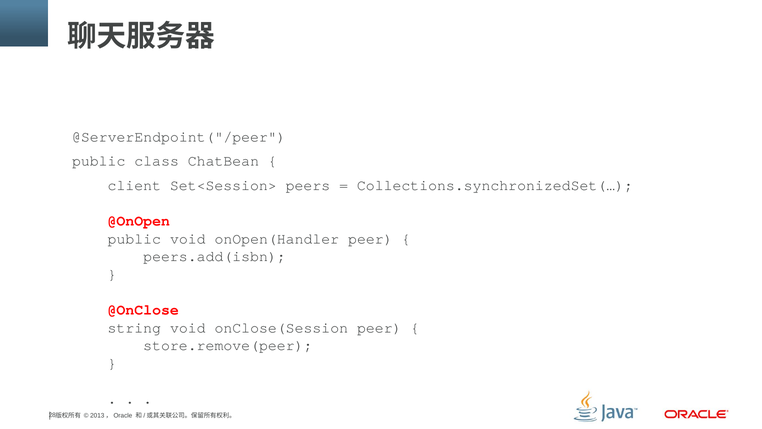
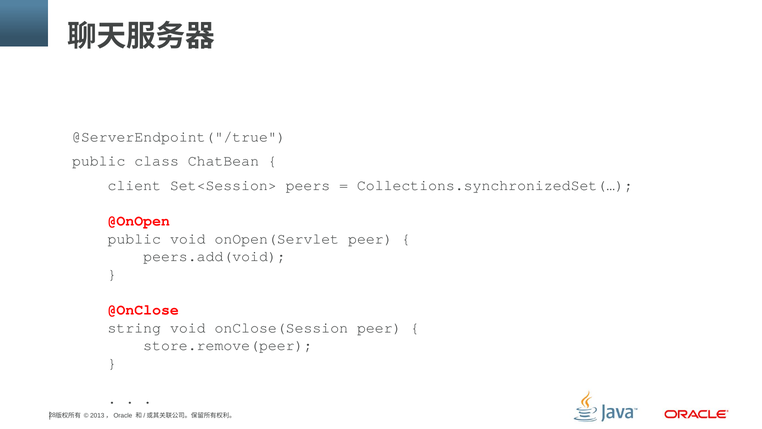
@ServerEndpoint("/peer: @ServerEndpoint("/peer -> @ServerEndpoint("/true (179, 137)
onOpen(Handler: onOpen(Handler -> onOpen(Servlet (277, 238)
peers.add(isbn: peers.add(isbn -> peers.add(void (214, 256)
